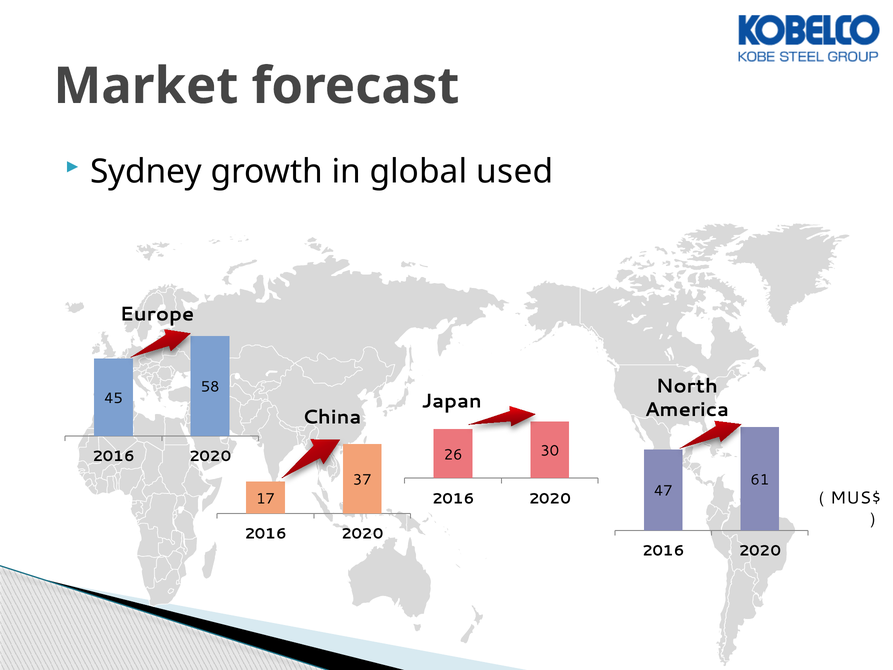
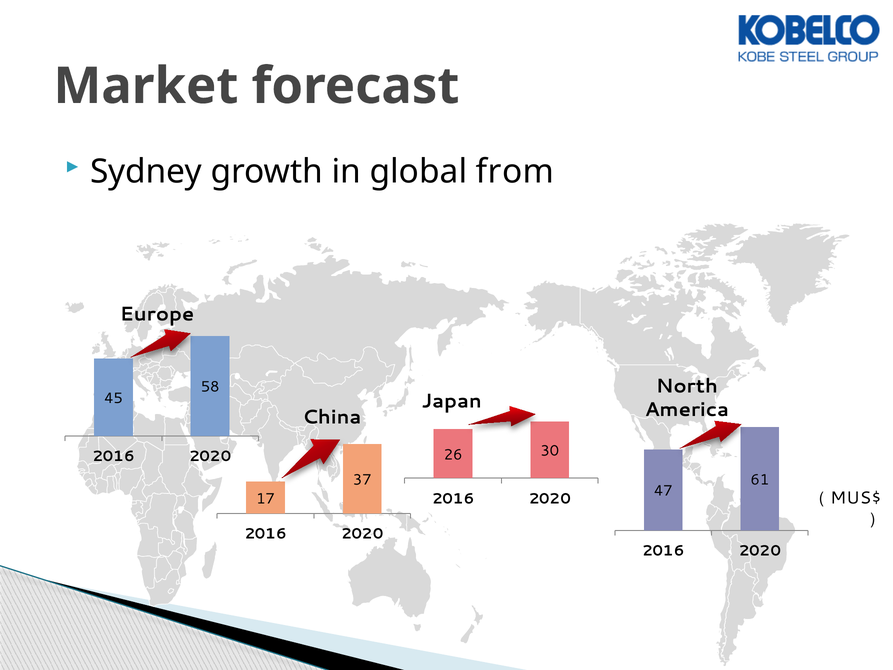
used: used -> from (515, 171)
